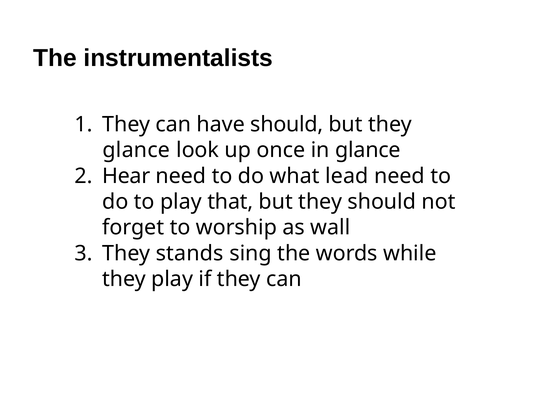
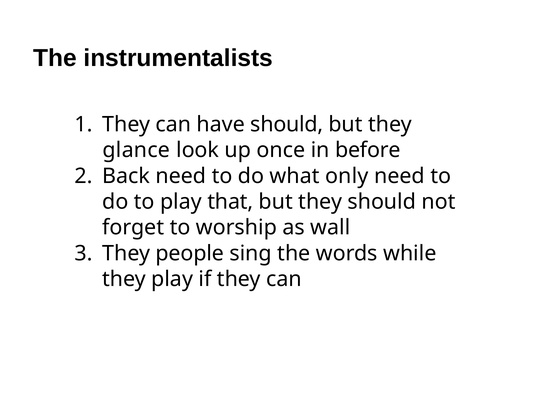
in glance: glance -> before (368, 150)
Hear: Hear -> Back (126, 176)
lead: lead -> only (347, 176)
stands: stands -> people (190, 253)
